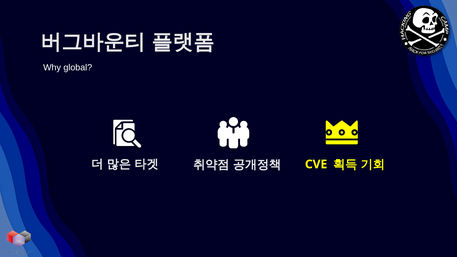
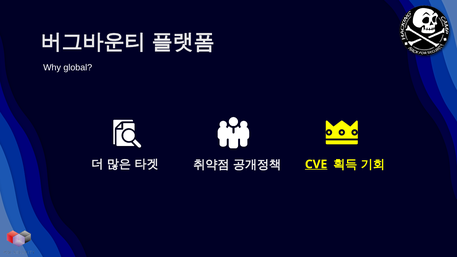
CVE underline: none -> present (316, 164)
